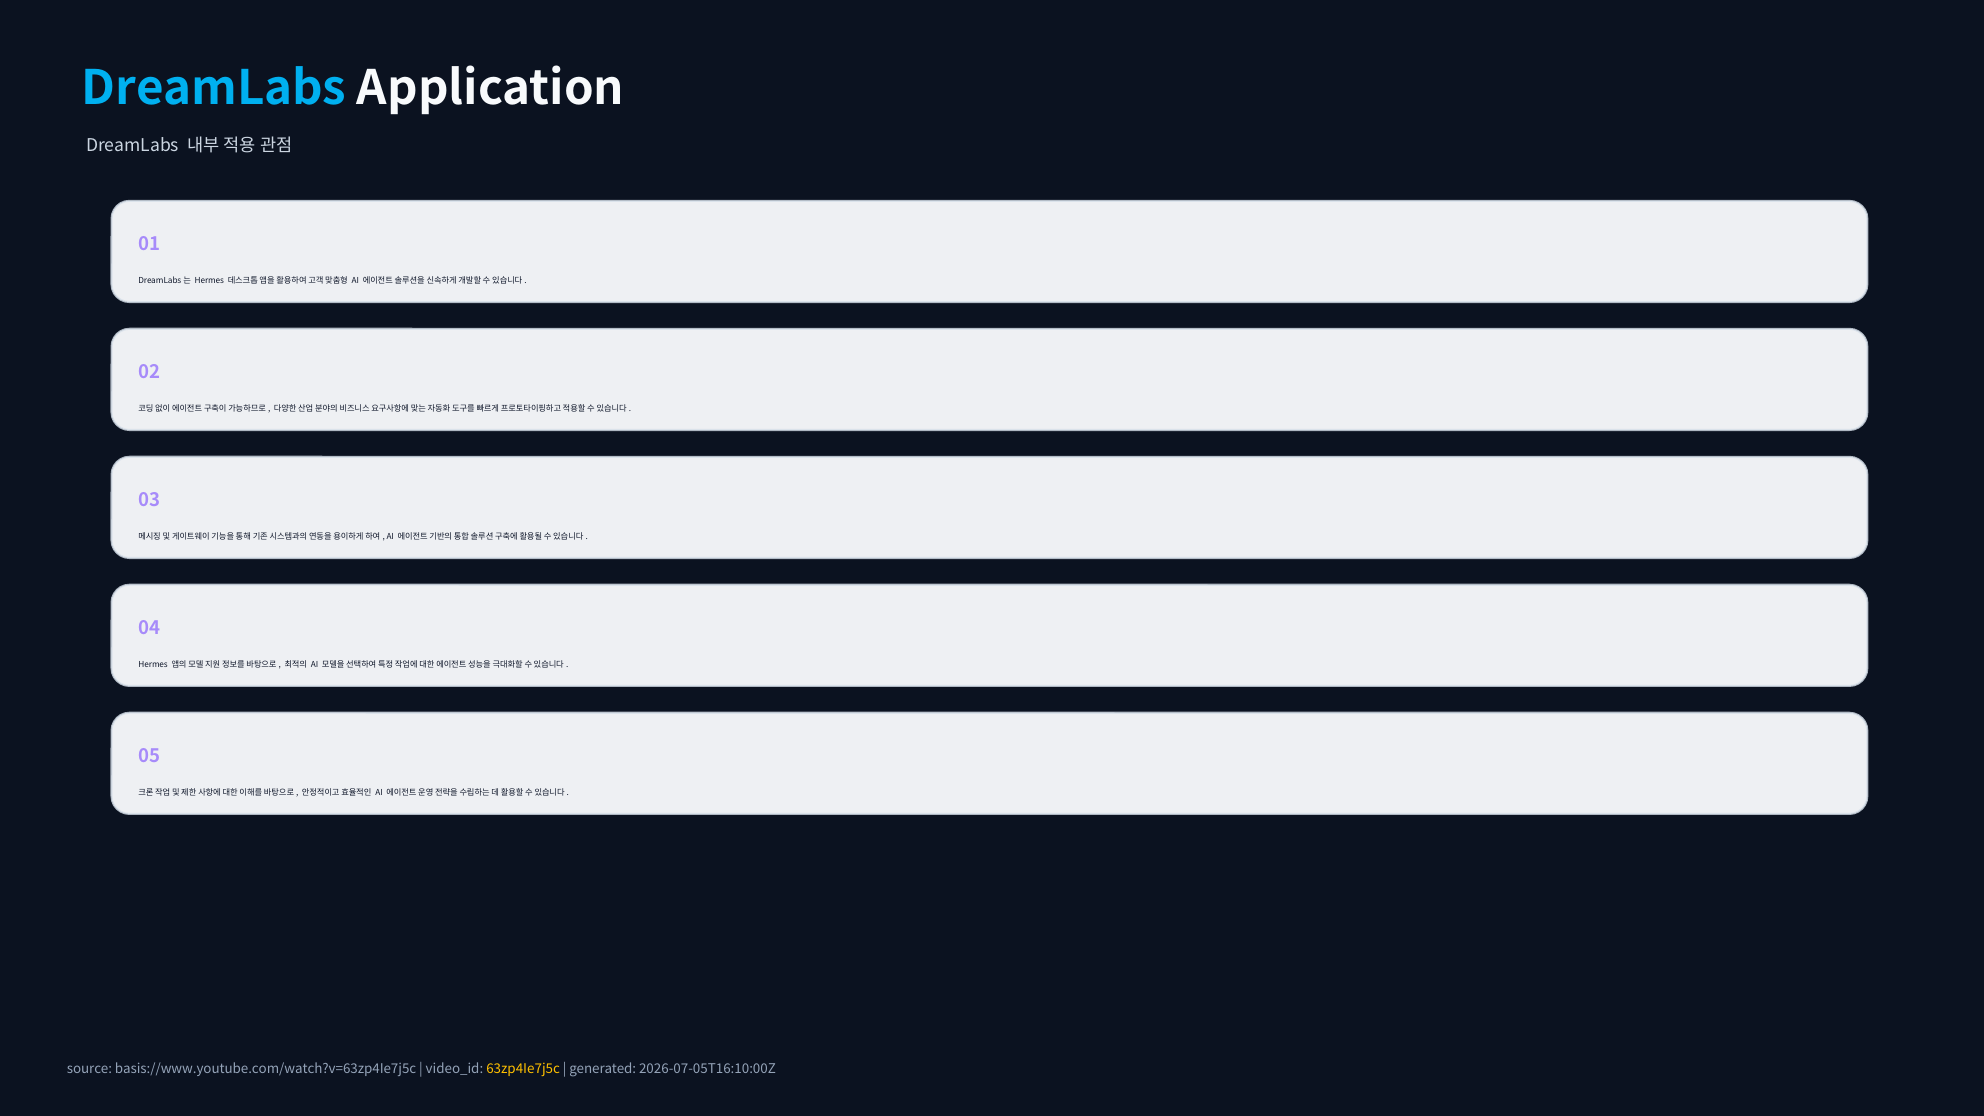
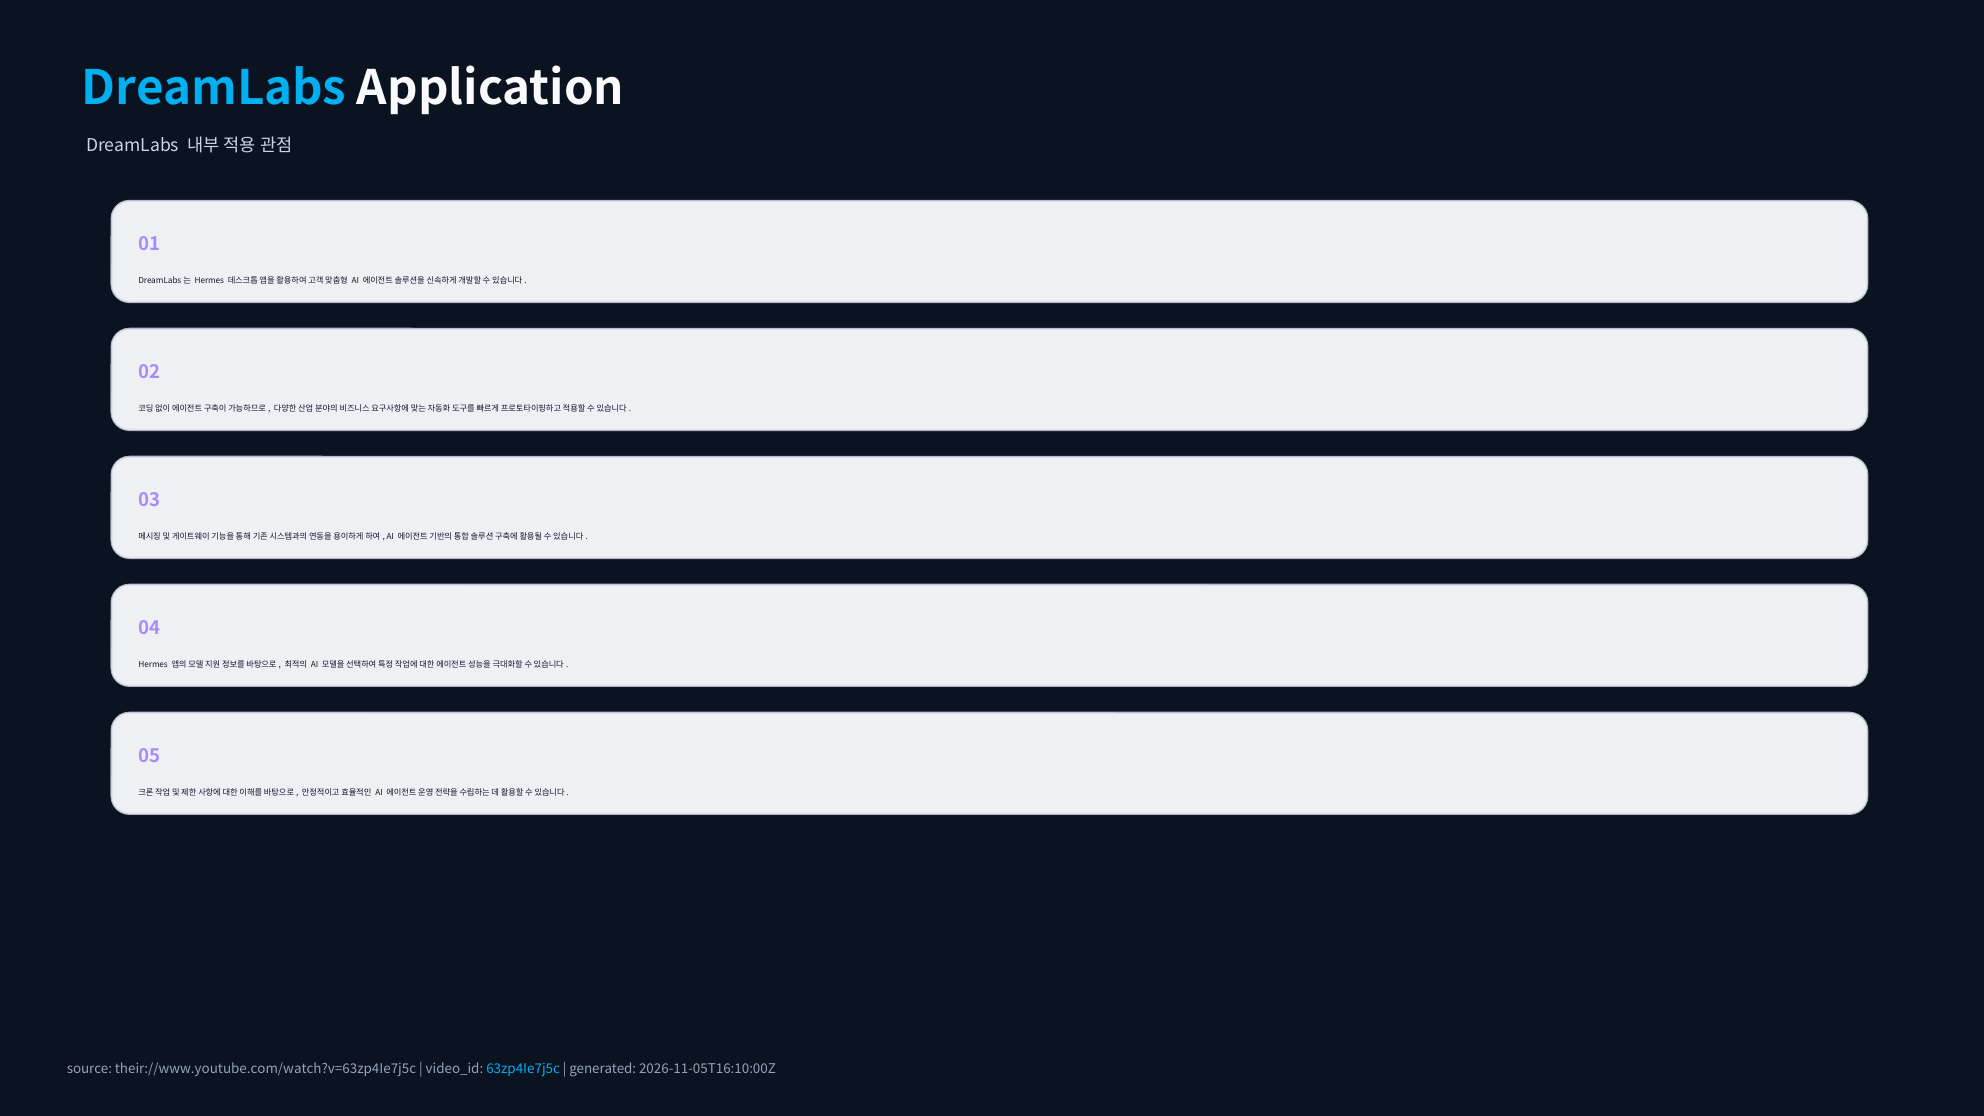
basis://www.youtube.com/watch?v=63zp4Ie7j5c: basis://www.youtube.com/watch?v=63zp4Ie7j5c -> their://www.youtube.com/watch?v=63zp4Ie7j5c (266, 1069)
63zp4Ie7j5c colour: yellow -> light blue (523, 1069)
2026-07-05T16:10:00Z: 2026-07-05T16:10:00Z -> 2026-11-05T16:10:00Z (708, 1069)
